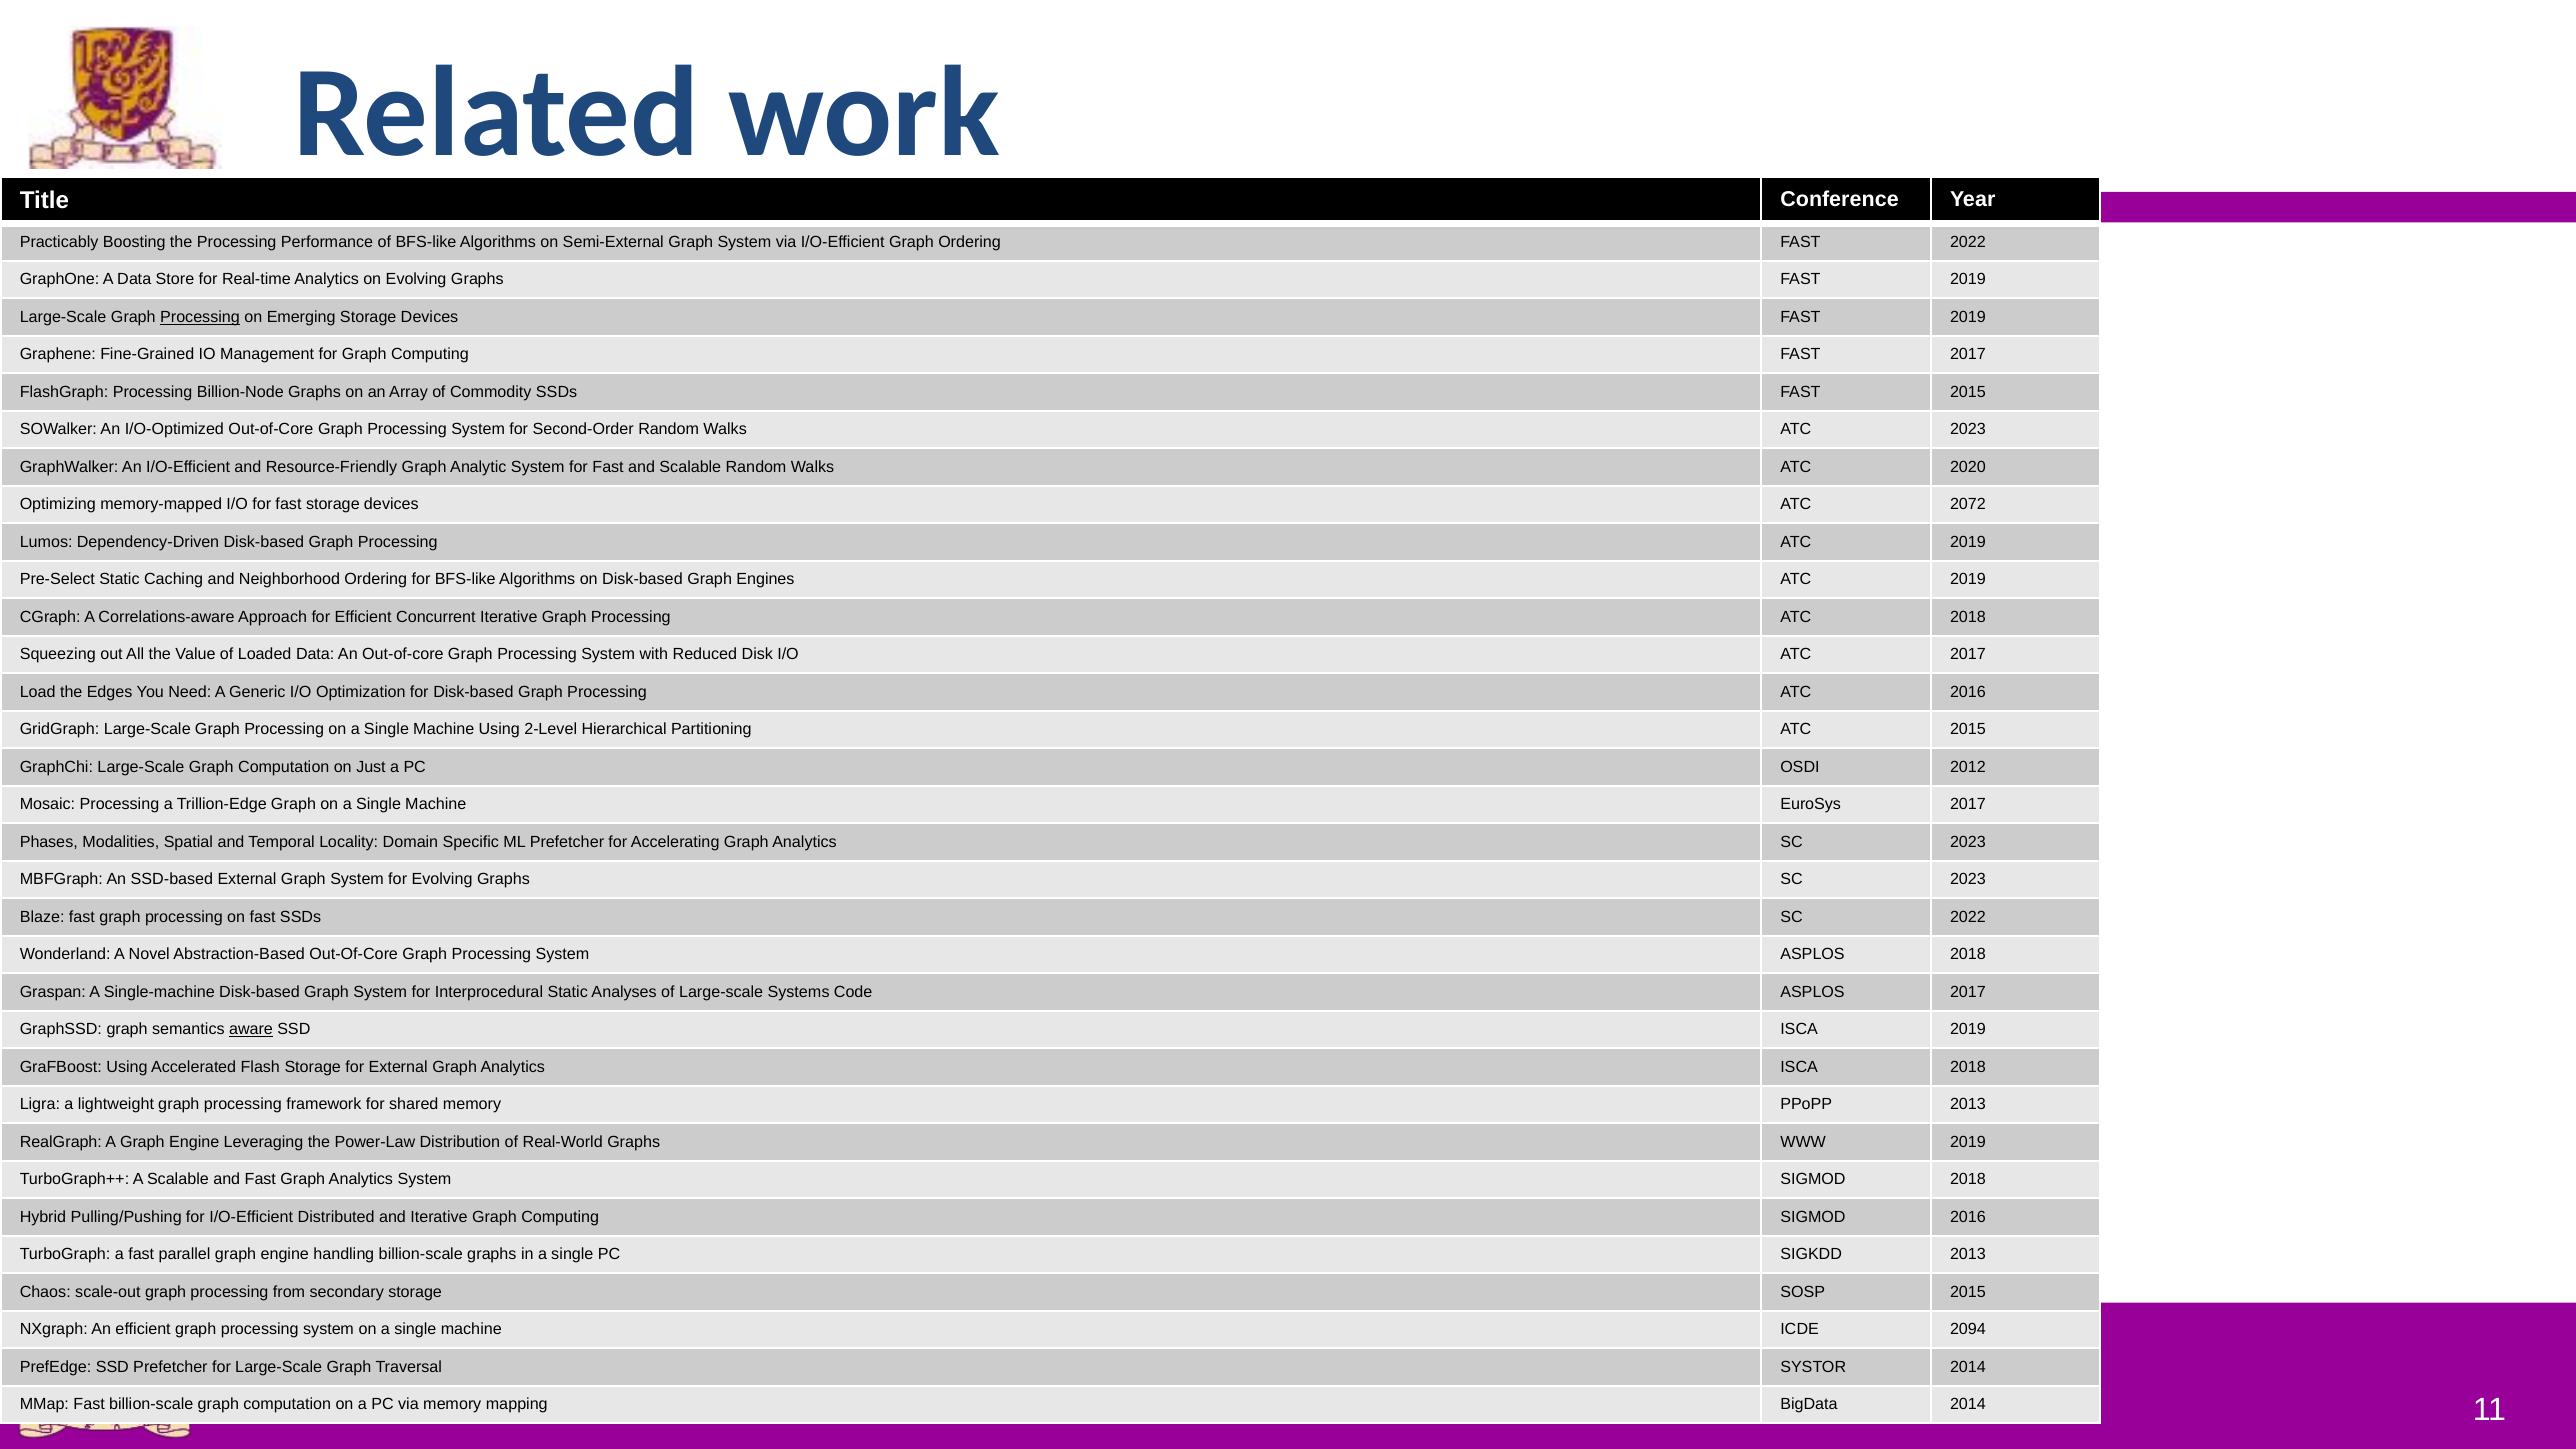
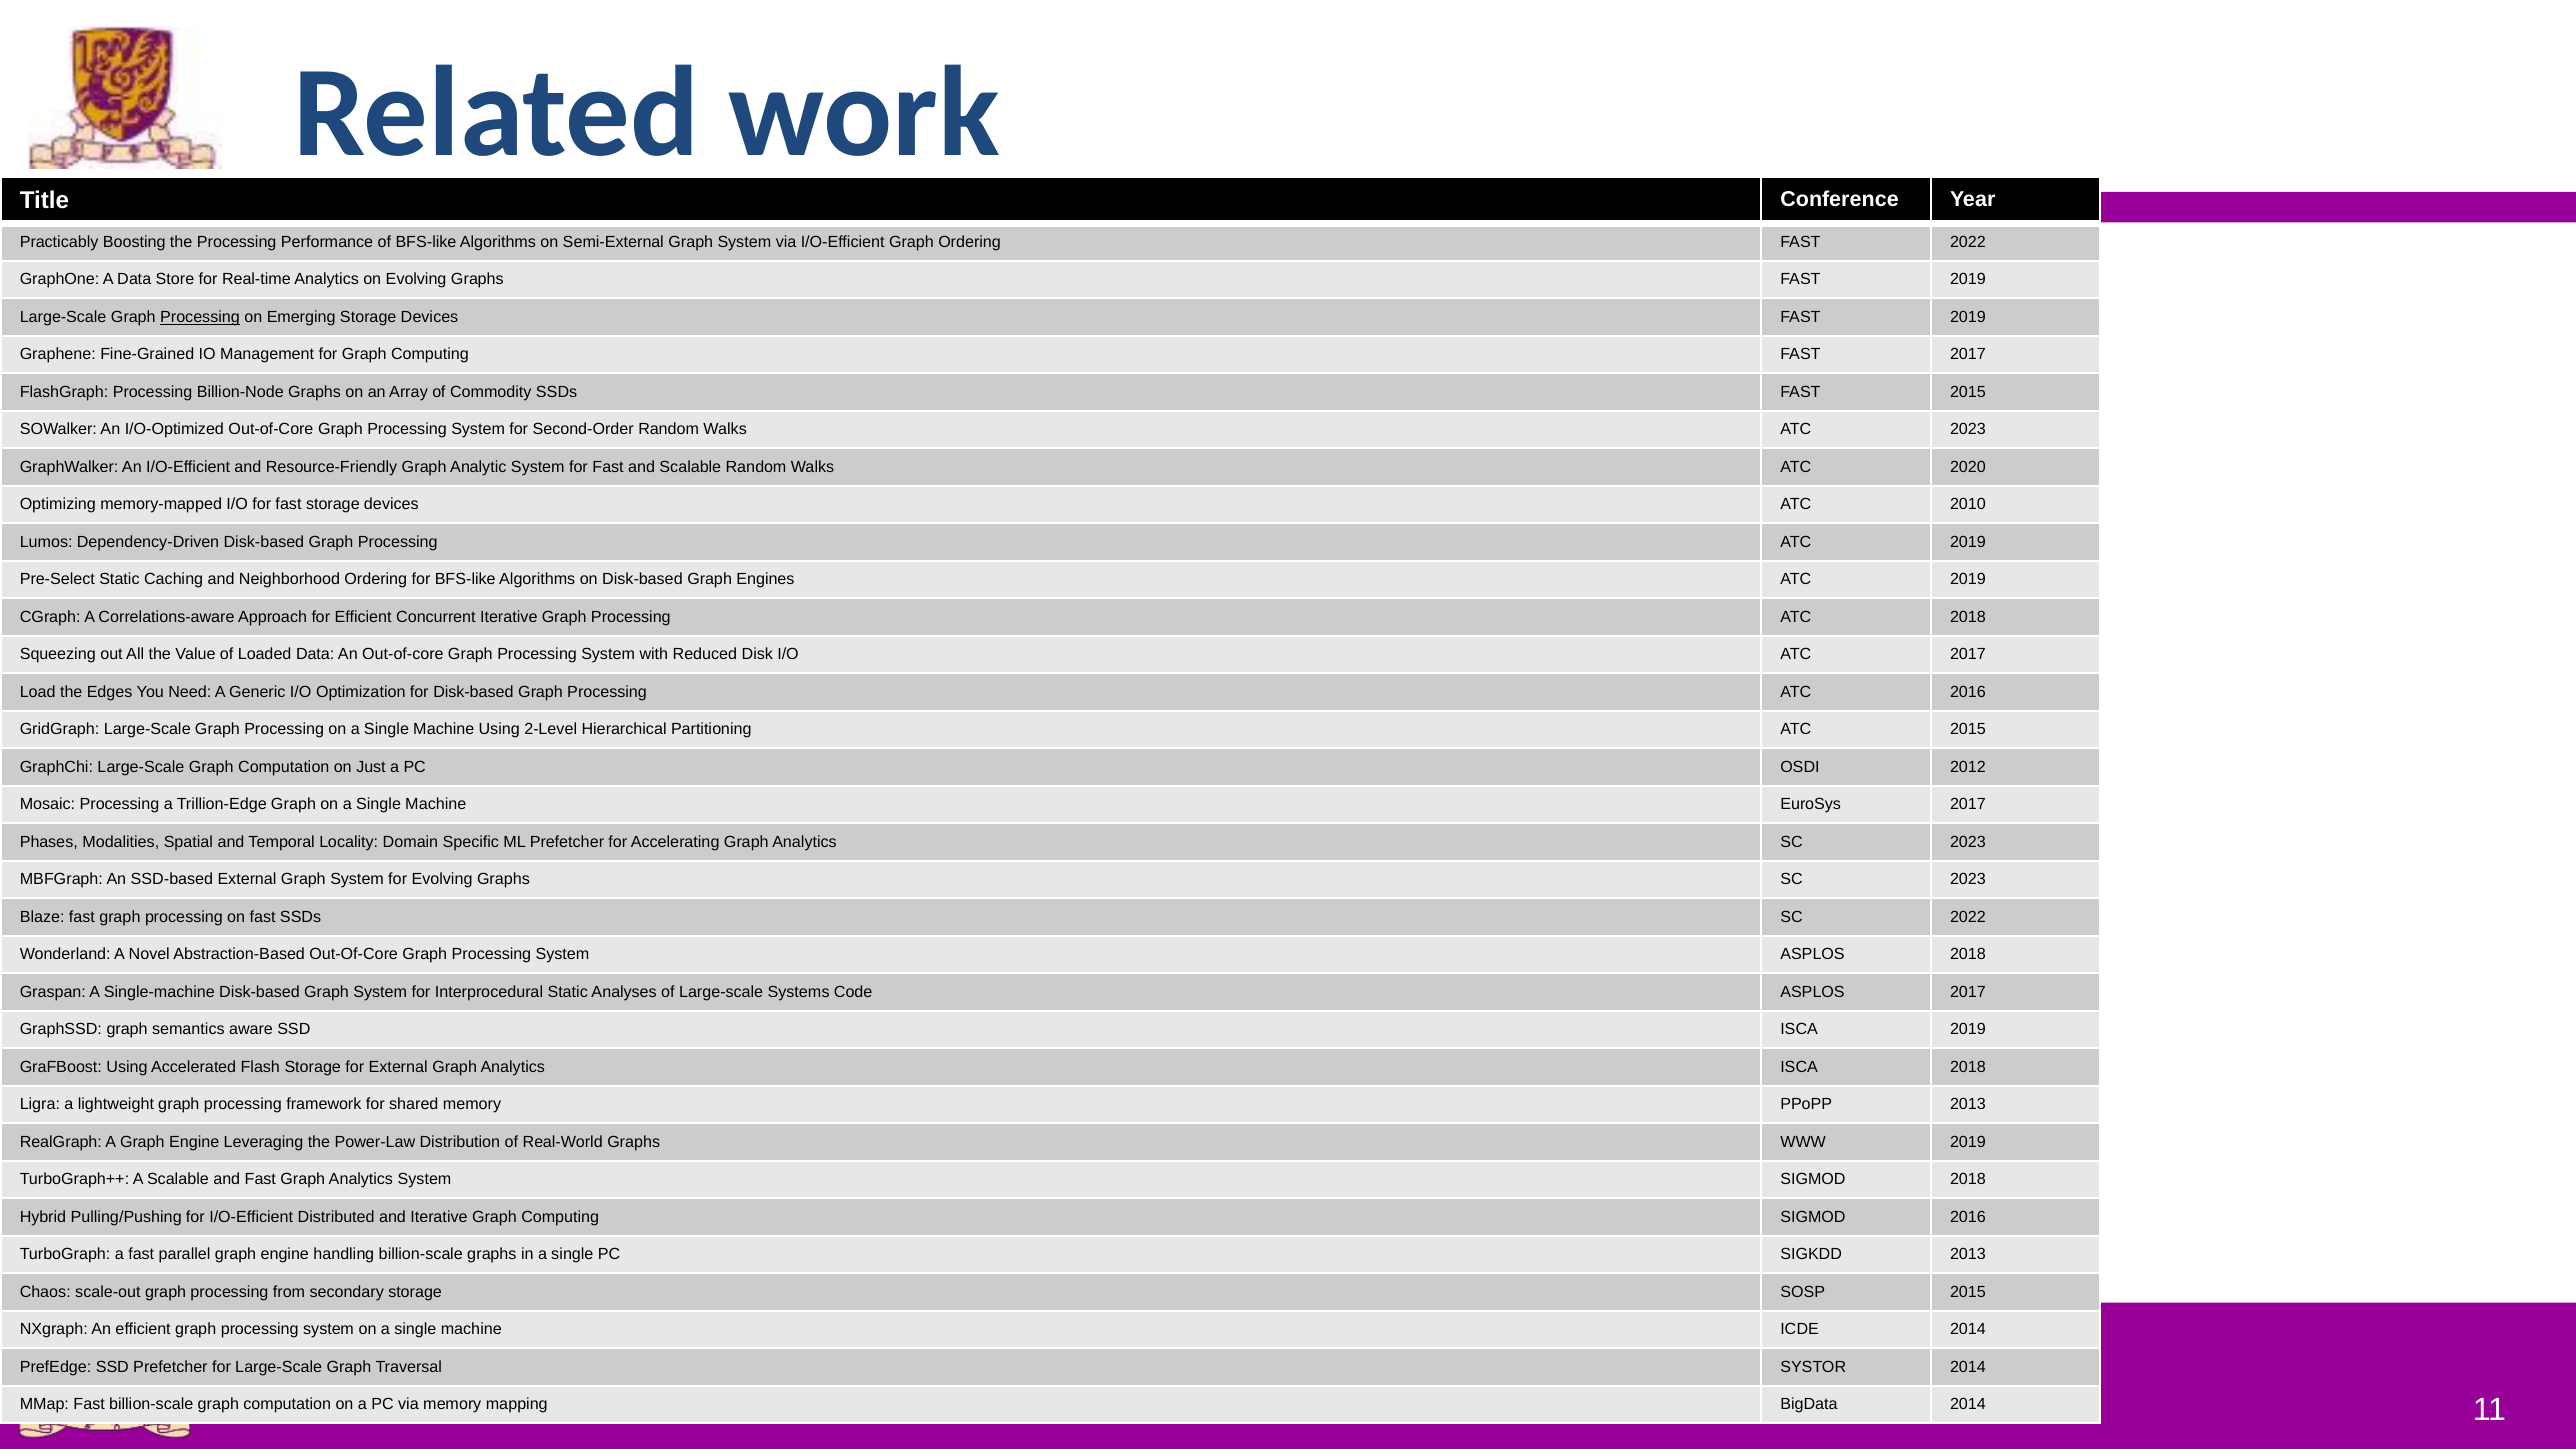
2072: 2072 -> 2010 (1968, 505)
aware underline: present -> none (251, 1030)
ICDE 2094: 2094 -> 2014 (1968, 1330)
